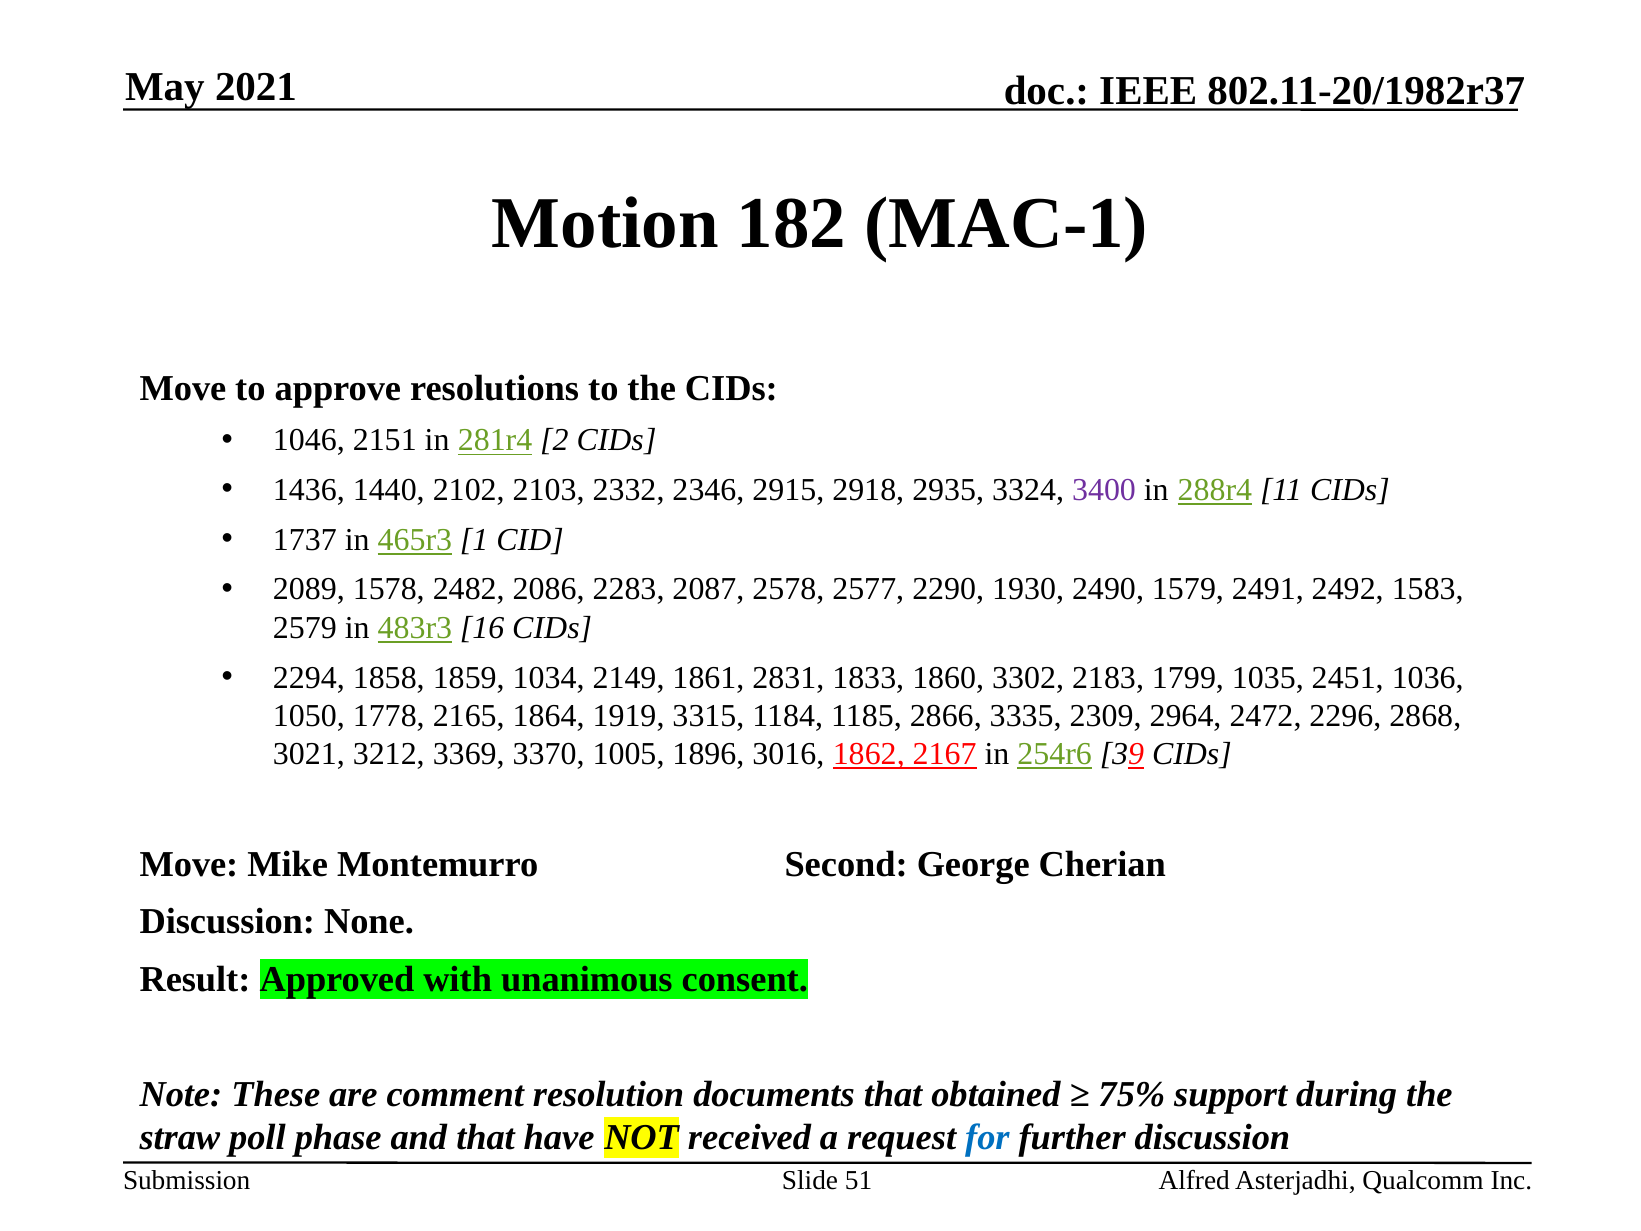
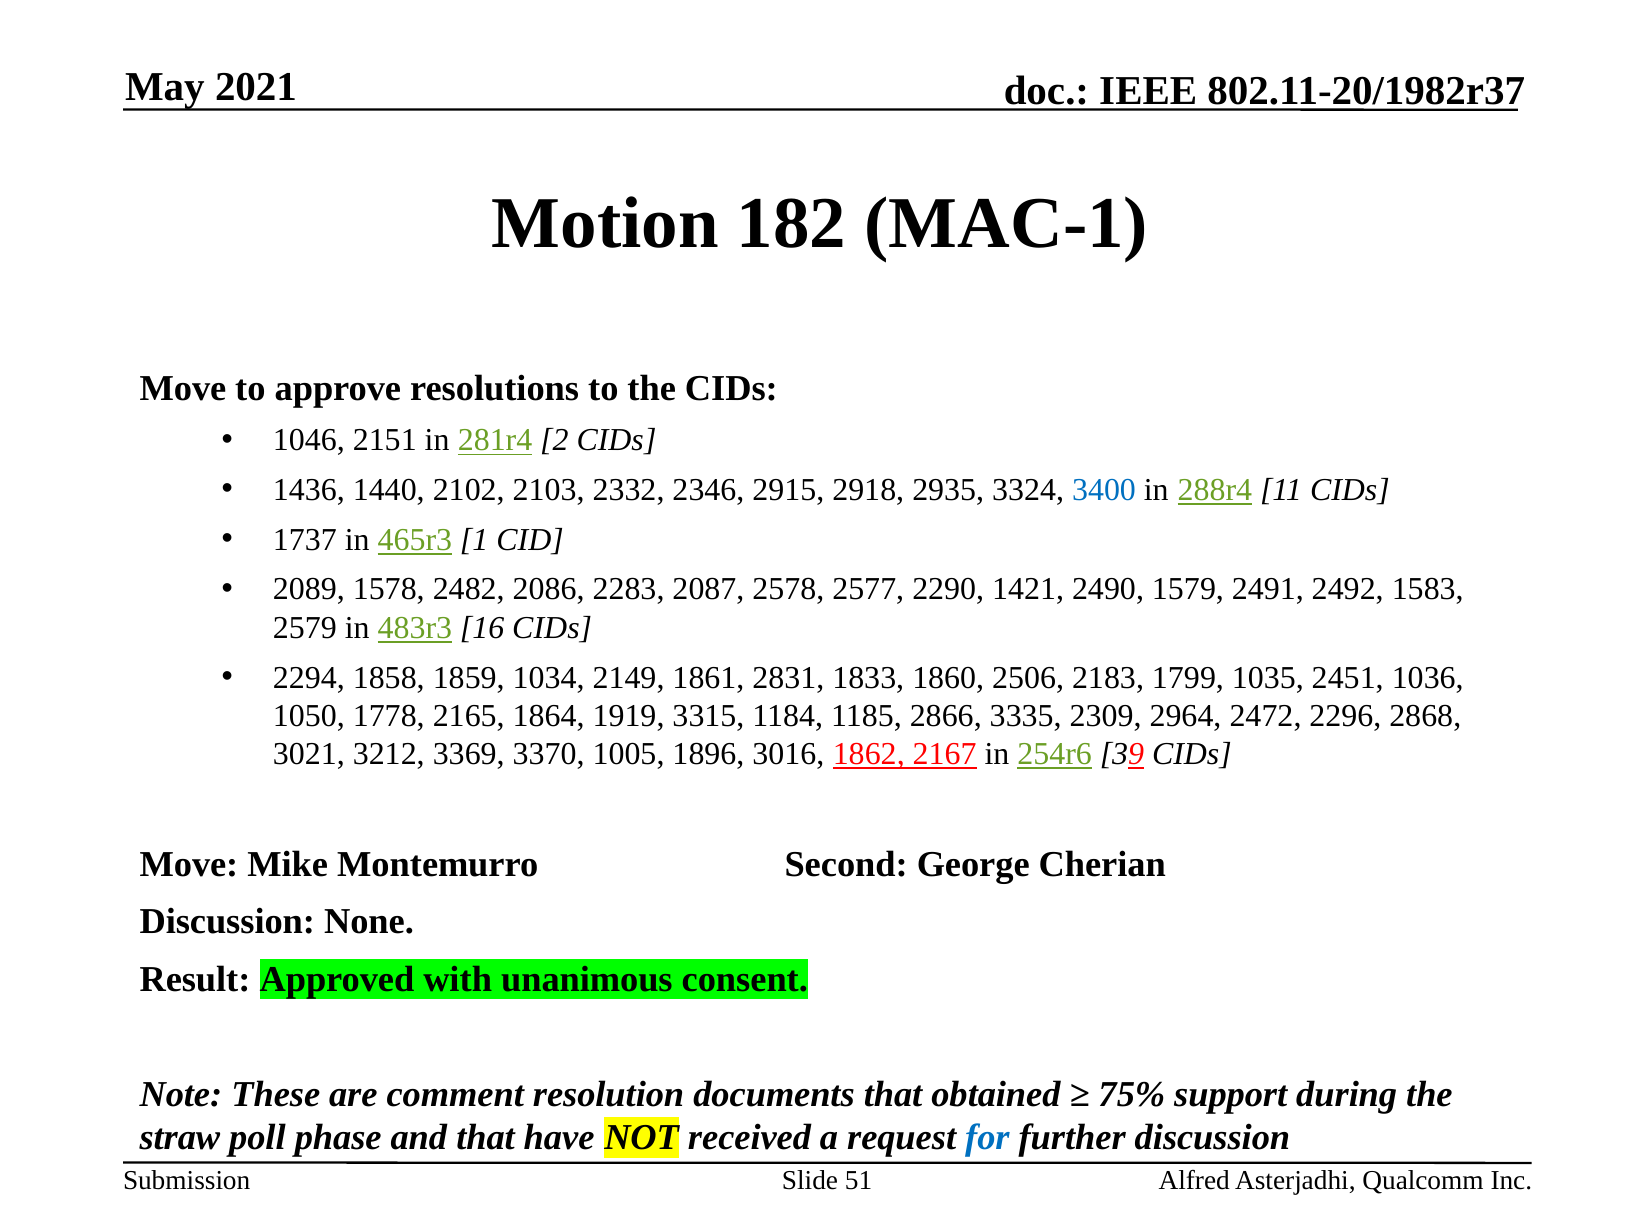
3400 colour: purple -> blue (1104, 490)
1930: 1930 -> 1421 (1028, 589)
3302: 3302 -> 2506 (1028, 677)
